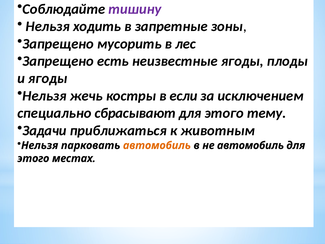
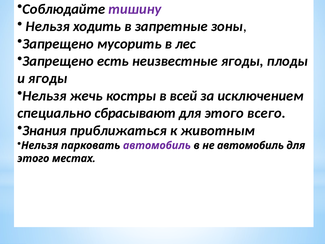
если: если -> всей (183, 96)
тему: тему -> всего (266, 113)
Задачи: Задачи -> Знания (45, 130)
автомобиль colour: orange -> purple (157, 145)
